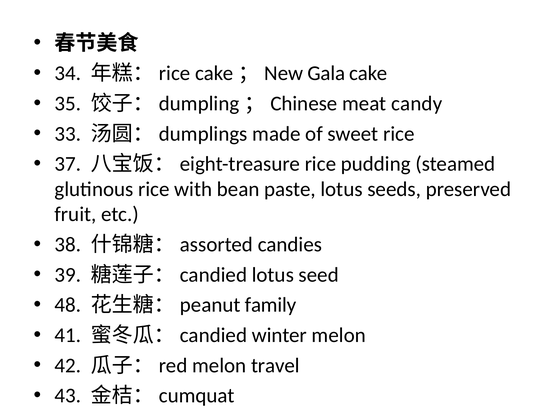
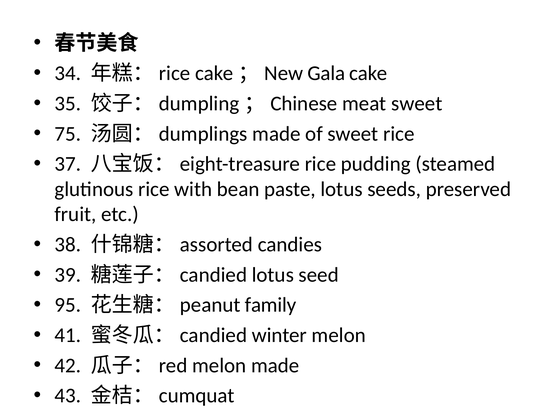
meat candy: candy -> sweet (417, 104)
33: 33 -> 75 (68, 134)
48: 48 -> 95 (68, 305)
melon travel: travel -> made (275, 365)
